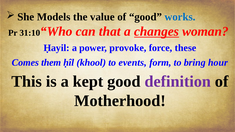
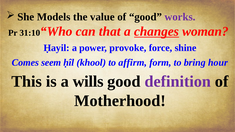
works colour: blue -> purple (180, 17)
these: these -> shine (186, 48)
them: them -> seem (51, 63)
events: events -> affirm (133, 63)
kept: kept -> wills (88, 82)
